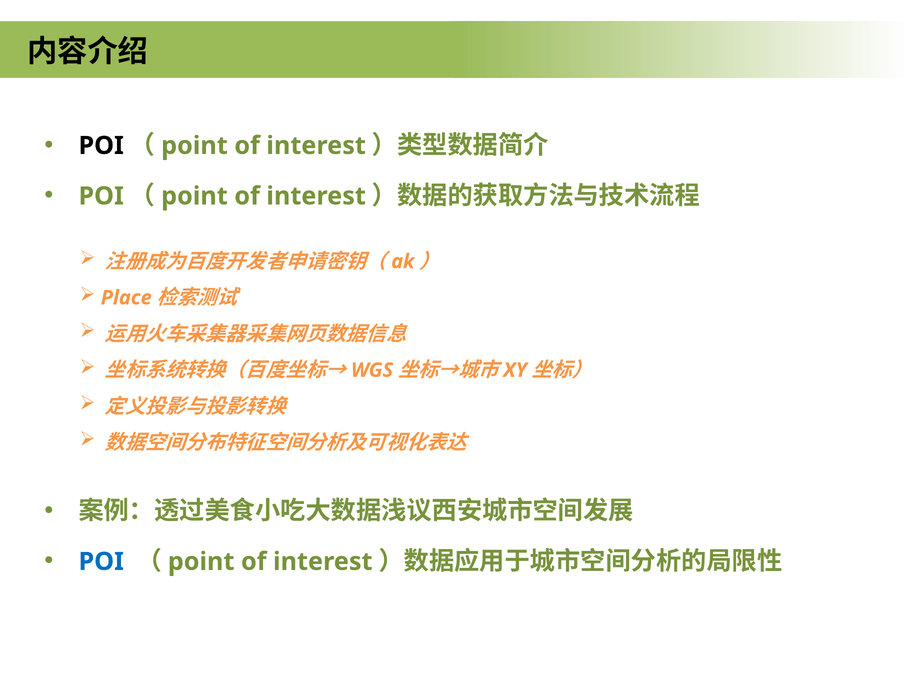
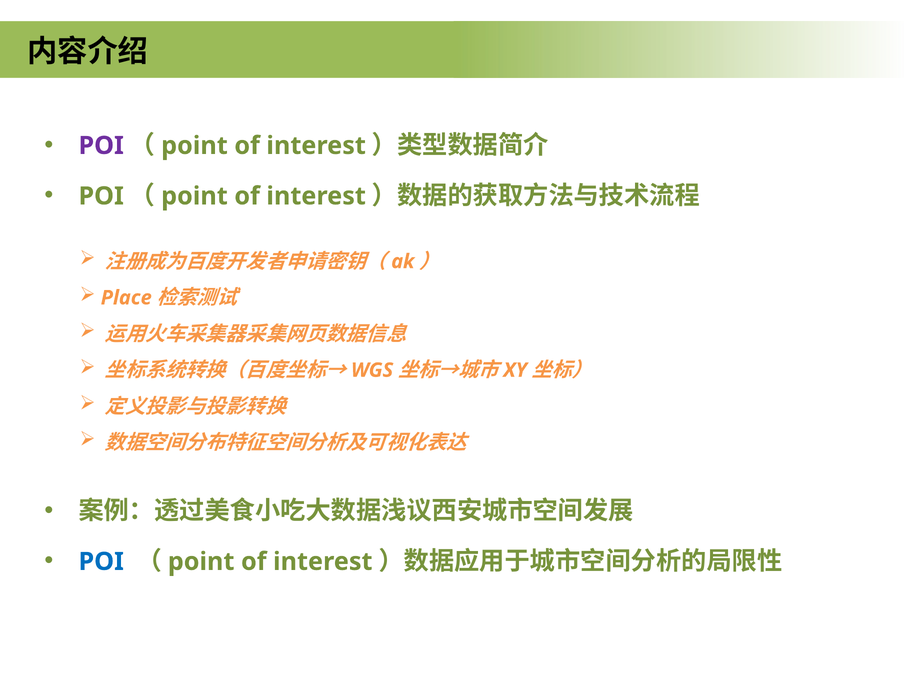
POI colour: black -> purple (101, 146)
